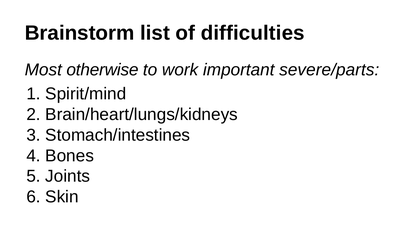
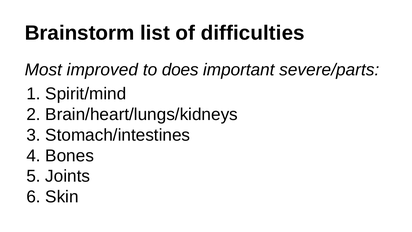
otherwise: otherwise -> improved (102, 70)
work: work -> does (180, 70)
